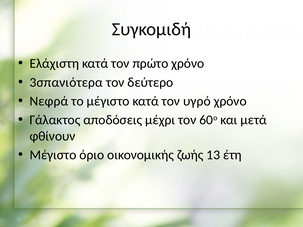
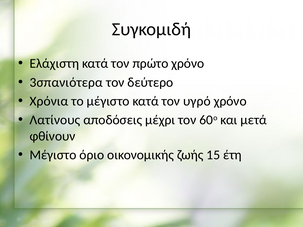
Νεφρά: Νεφρά -> Χρόνια (49, 101)
Γάλακτος: Γάλακτος -> Λατίνους (55, 120)
13: 13 -> 15 (213, 155)
